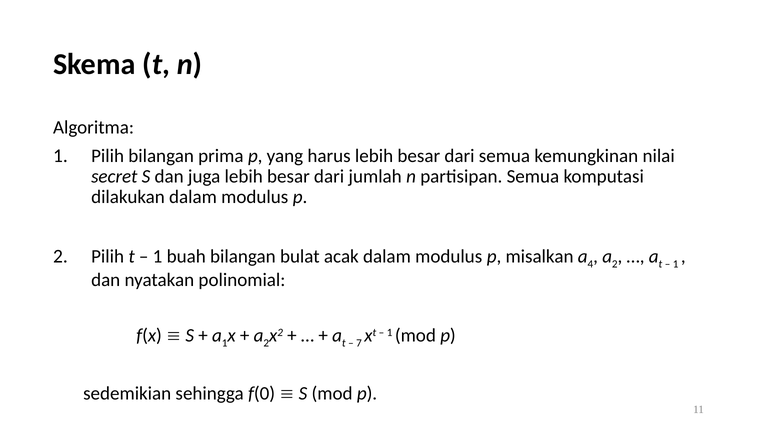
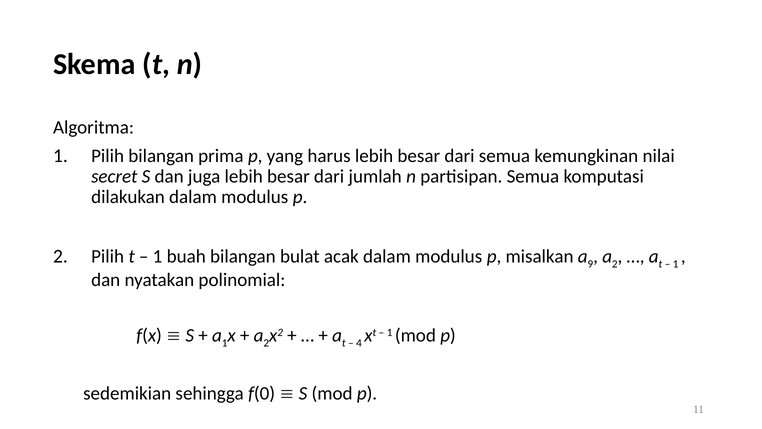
4: 4 -> 9 (590, 264)
7: 7 -> 4 (359, 343)
